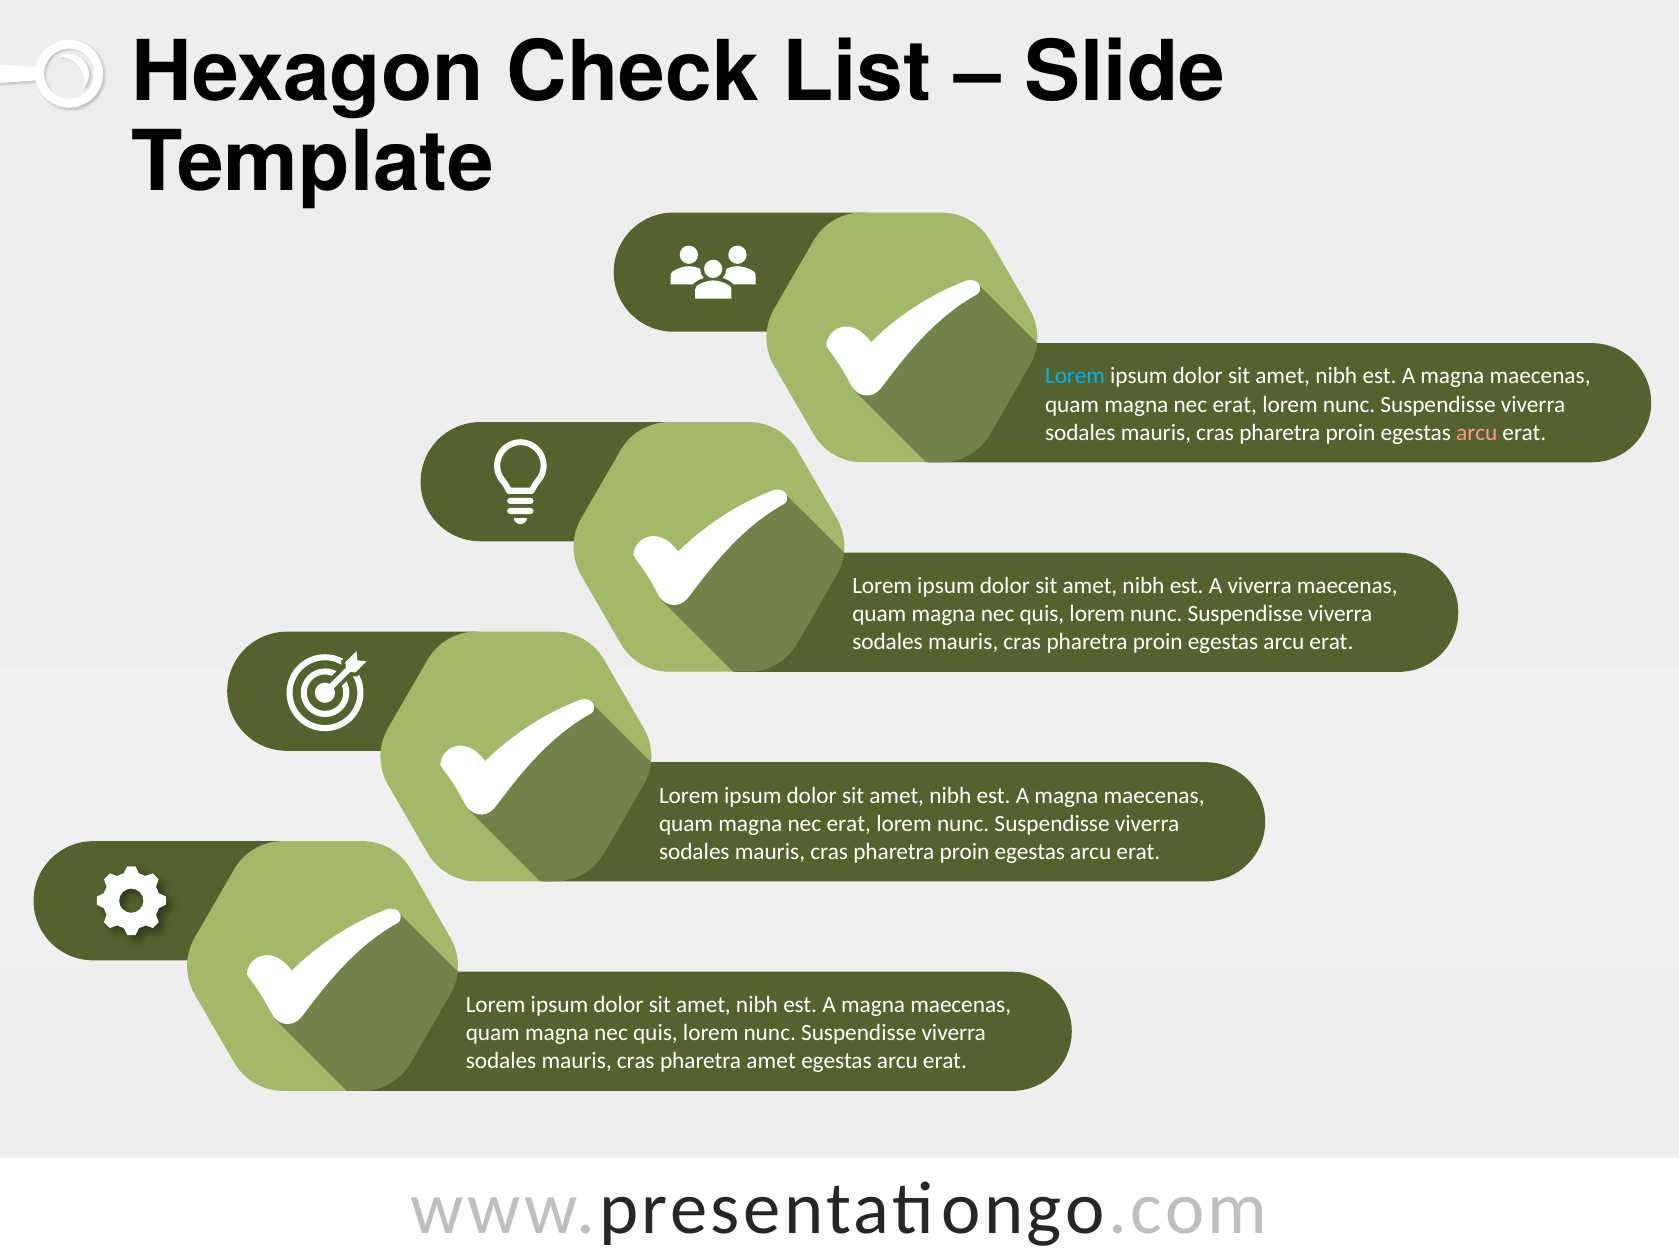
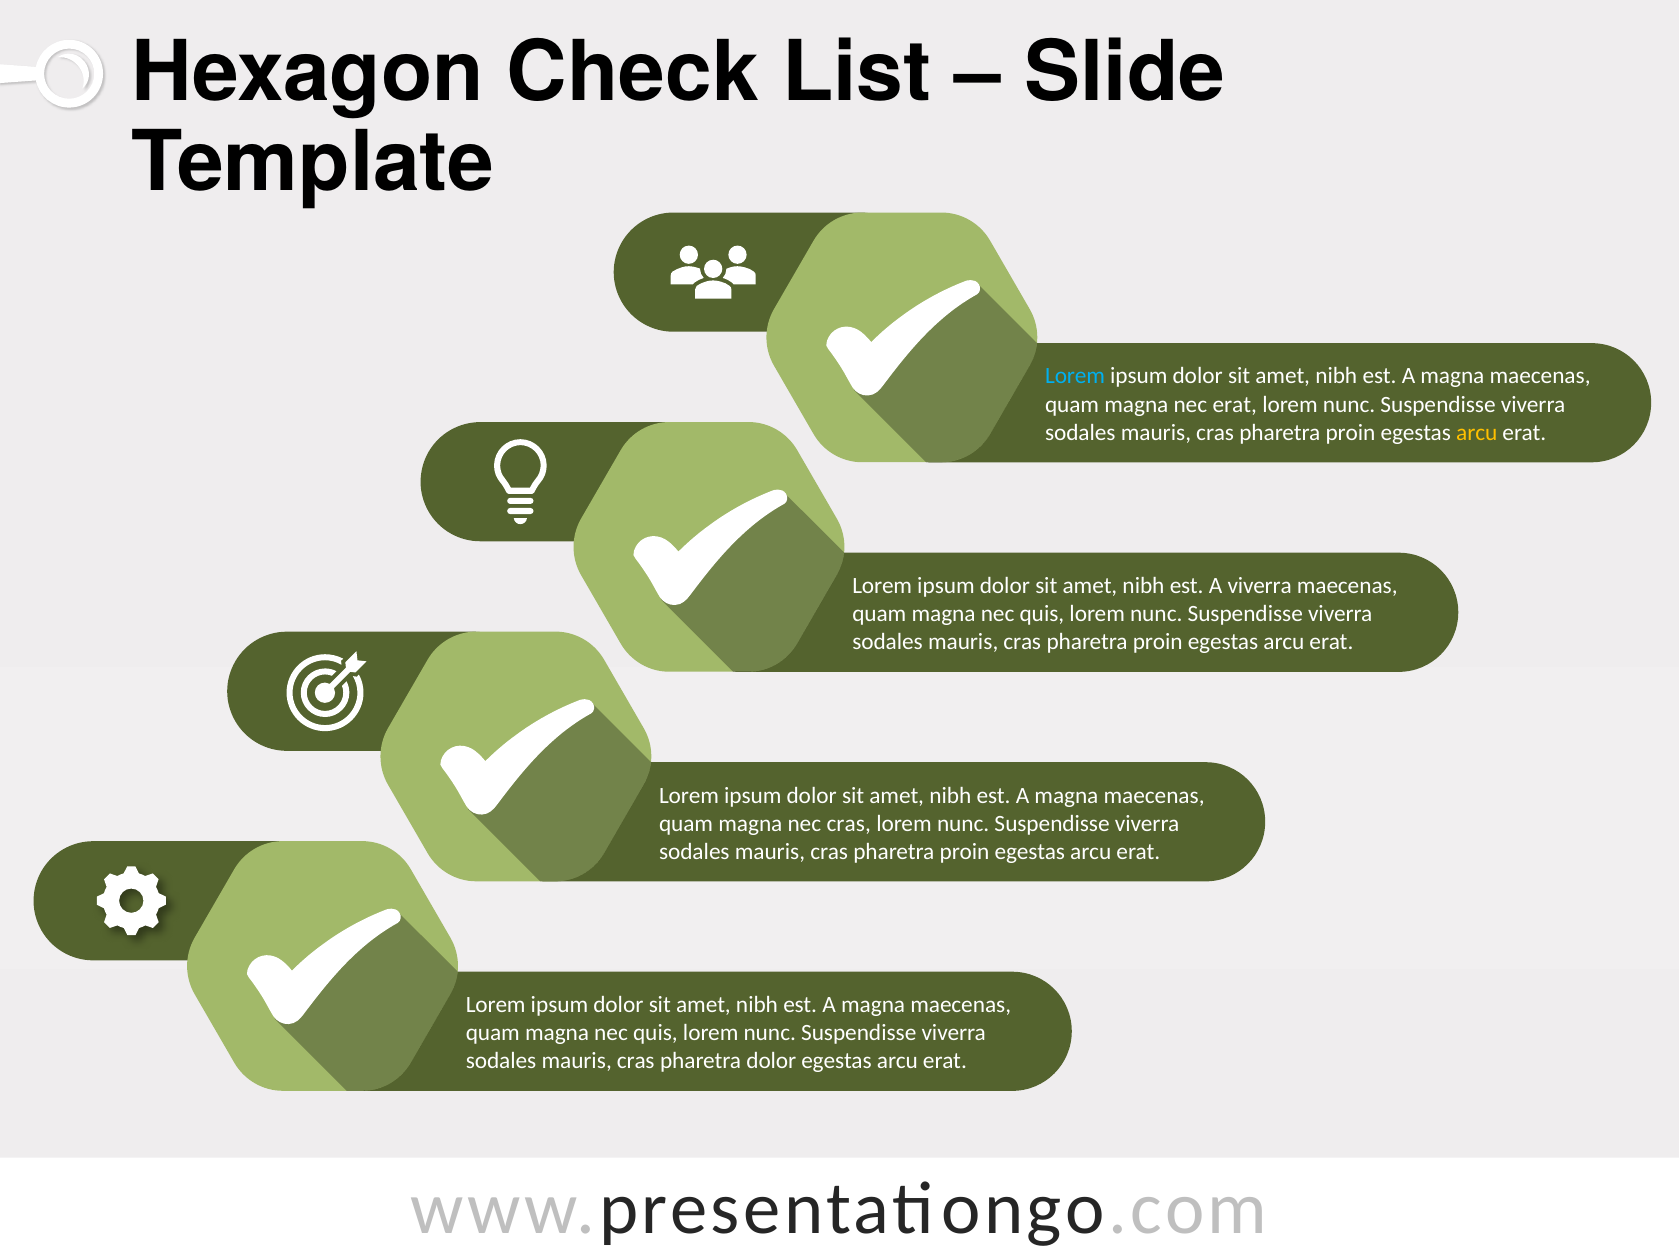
arcu colour: pink -> yellow (1477, 432)
erat: erat -> cras (849, 824)
pharetra amet: amet -> dolor (771, 1061)
